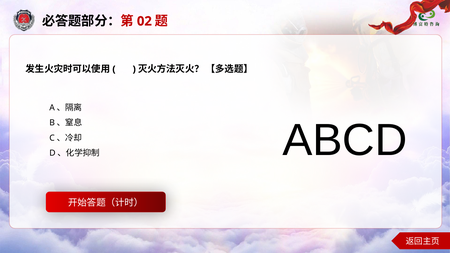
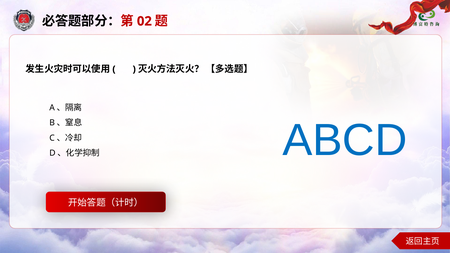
ABCD colour: black -> blue (345, 140)
